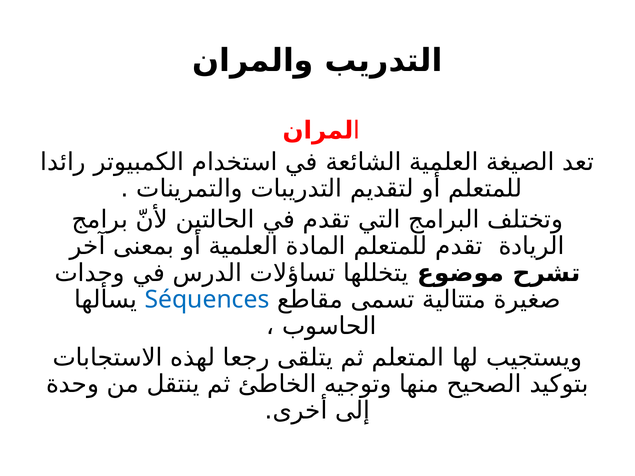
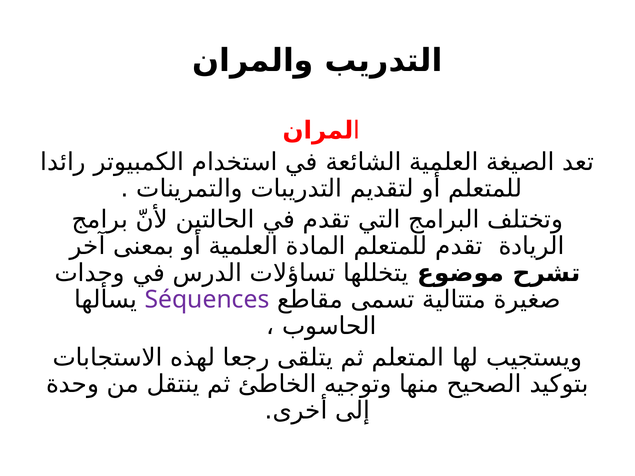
Séquences colour: blue -> purple (207, 300)
